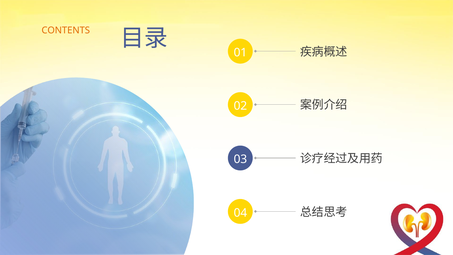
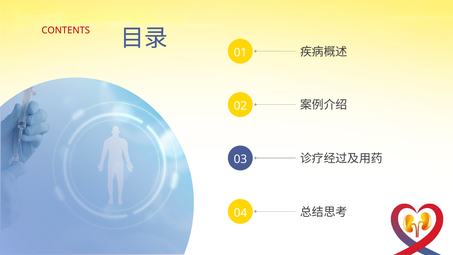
CONTENTS colour: orange -> red (66, 30)
